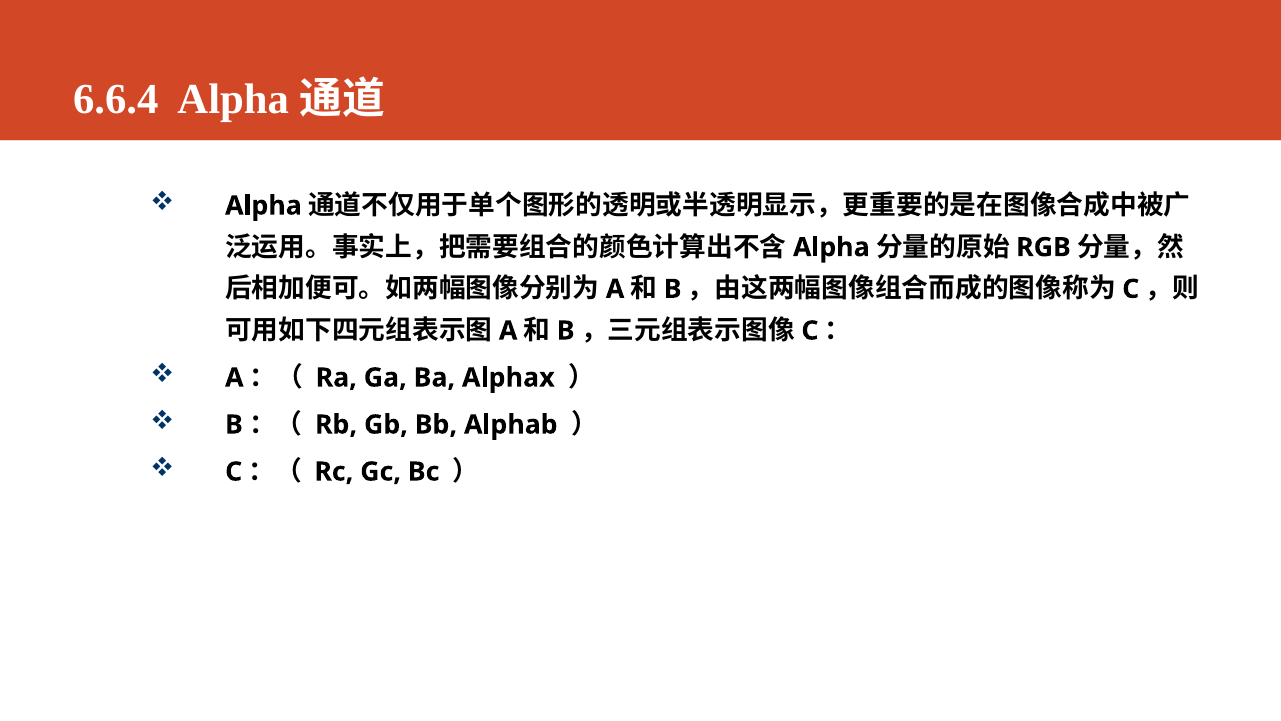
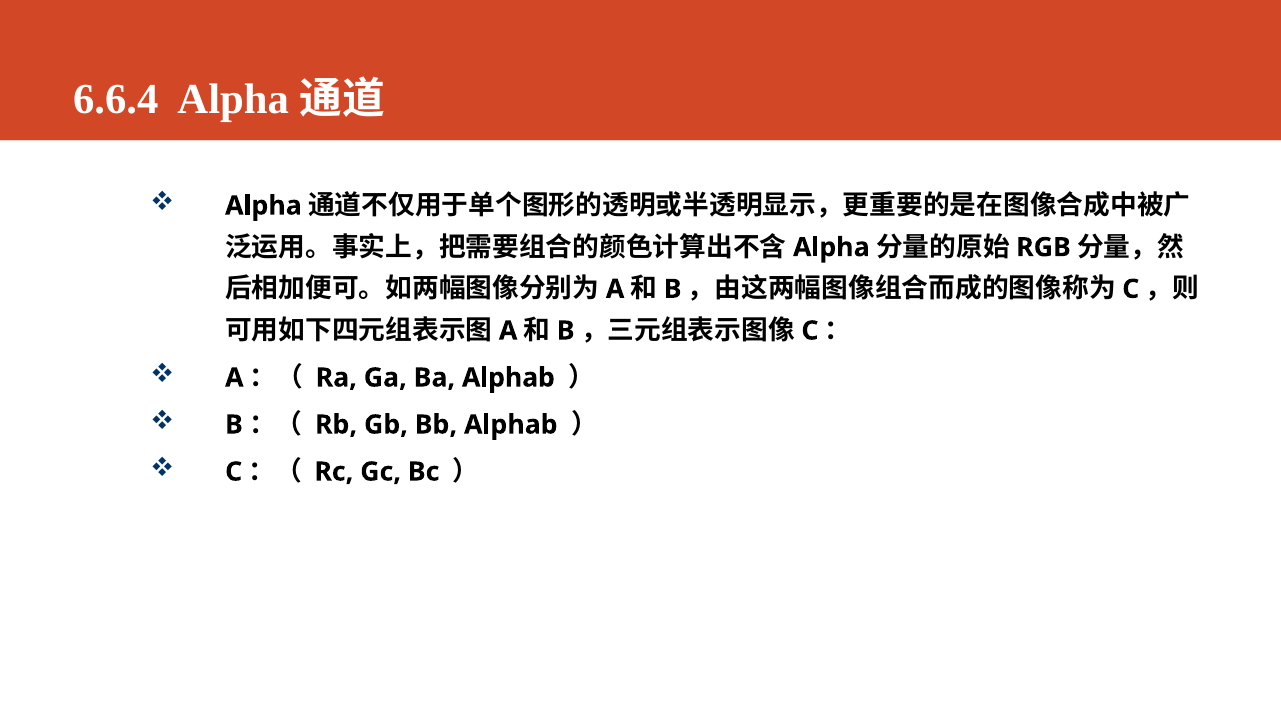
Ba Alphax: Alphax -> Alphab (508, 377)
